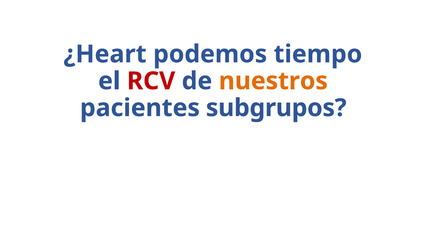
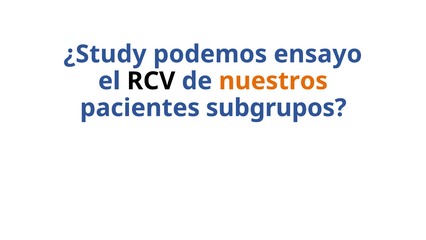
¿Heart: ¿Heart -> ¿Study (105, 54)
tiempo: tiempo -> ensayo (318, 54)
RCV colour: red -> black (151, 81)
